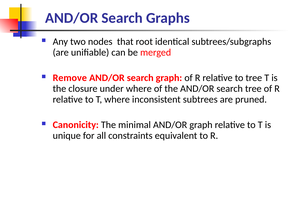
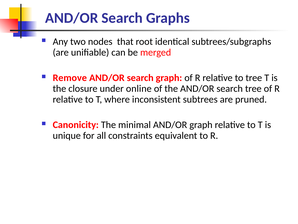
under where: where -> online (139, 88)
